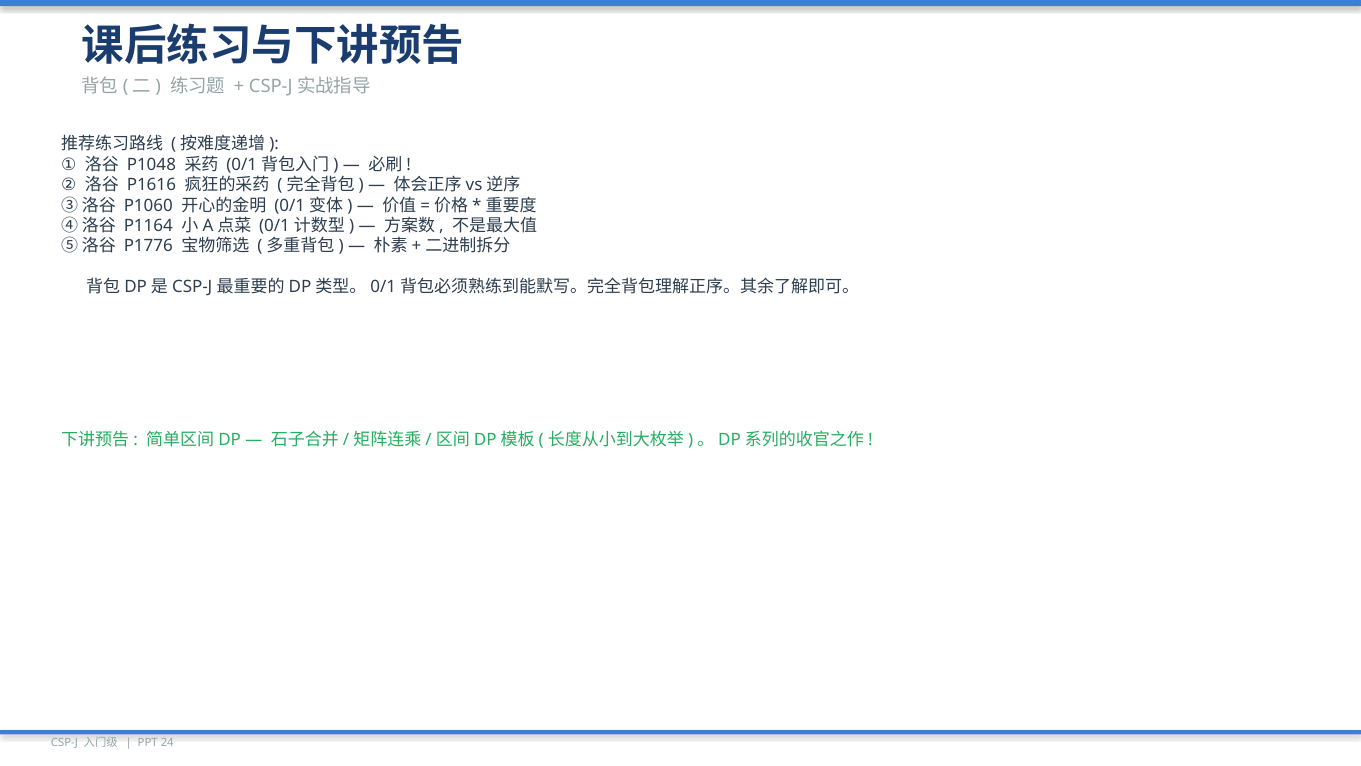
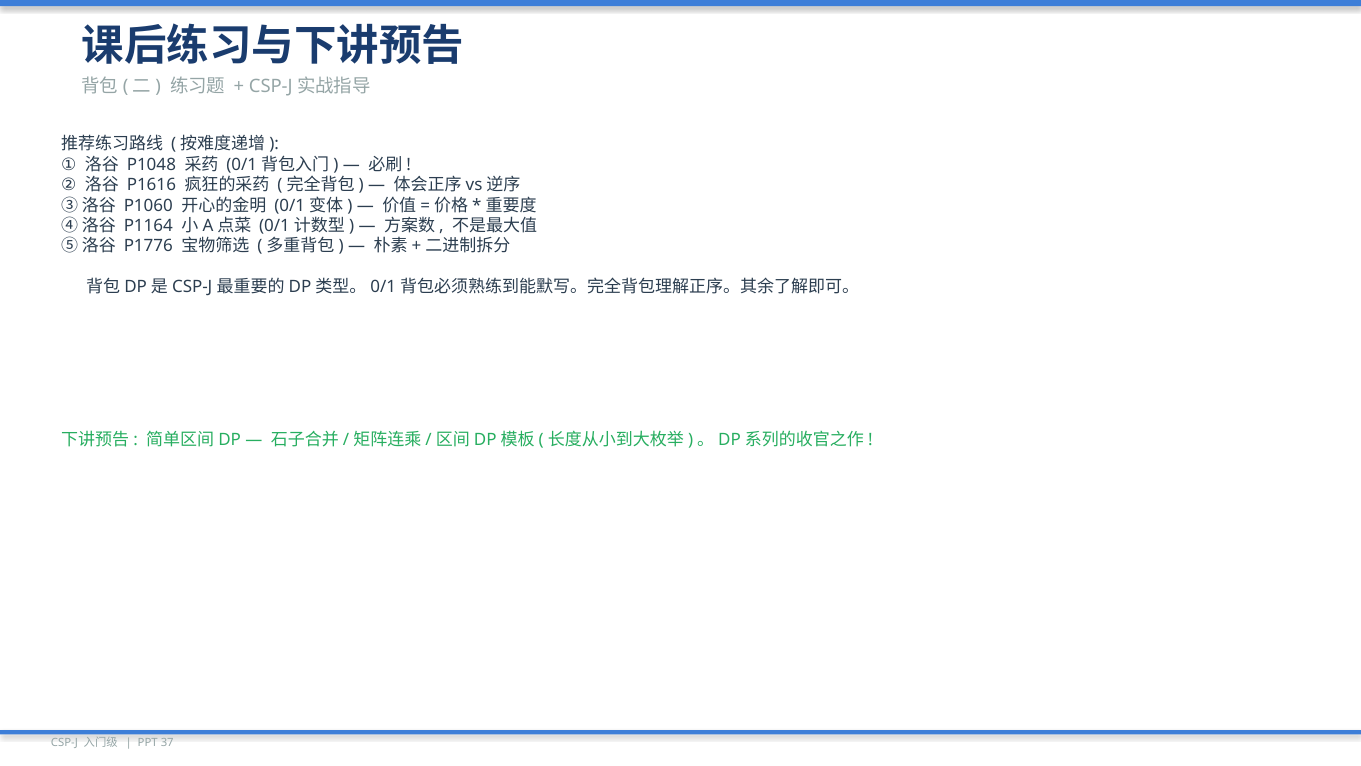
24: 24 -> 37 (167, 743)
